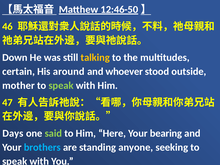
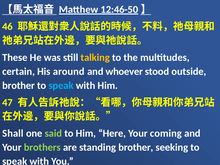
Down: Down -> These (15, 58)
mother: mother -> brother (19, 85)
speak colour: light green -> light blue (61, 85)
Days: Days -> Shall (13, 133)
bearing: bearing -> coming (166, 133)
brothers colour: light blue -> light green (42, 147)
standing anyone: anyone -> brother (136, 147)
